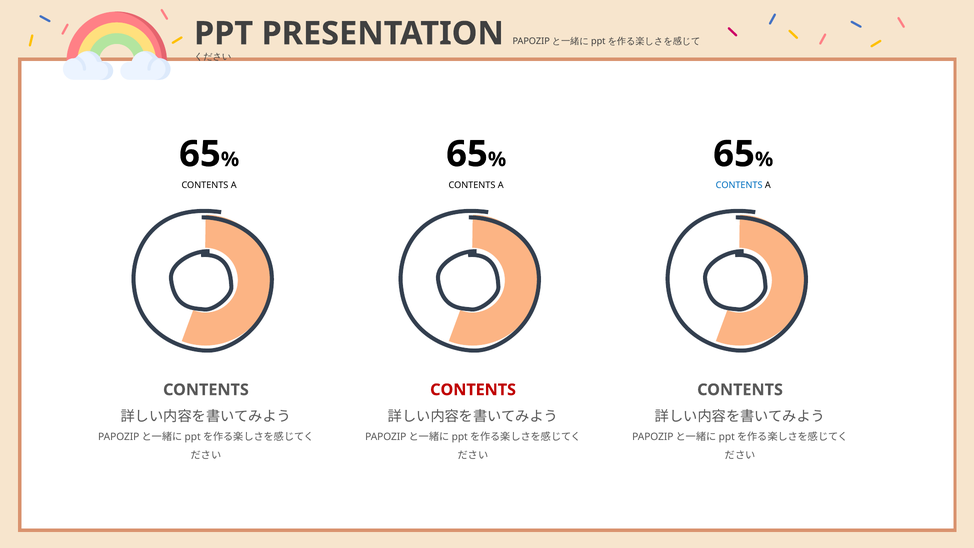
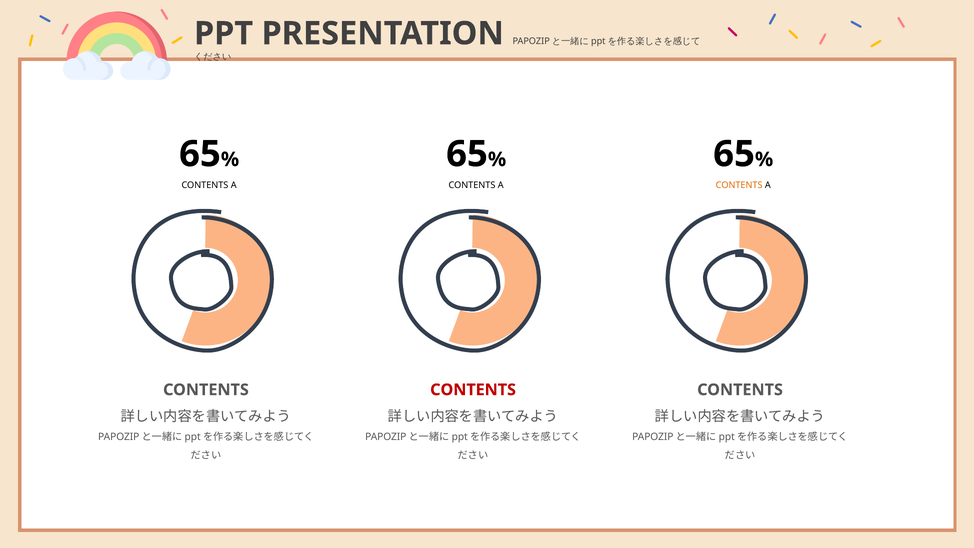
CONTENTS colour: blue -> orange (739, 185)
